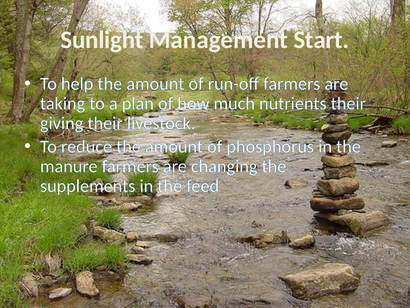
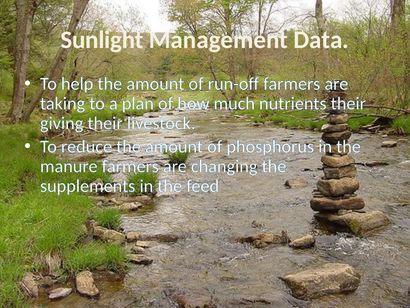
Start: Start -> Data (321, 40)
